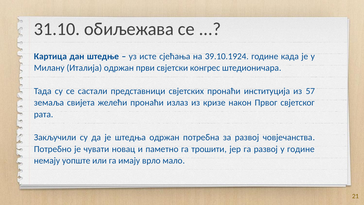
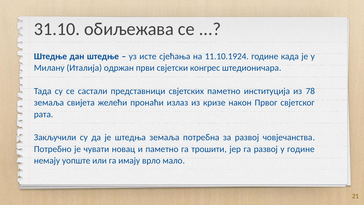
Картица: Картица -> Штедње (50, 56)
39.10.1924: 39.10.1924 -> 11.10.1924 (227, 56)
свјетских пронаћи: пронаћи -> паметно (224, 91)
57: 57 -> 78 (310, 91)
штедња oдржан: oдржан -> земаља (164, 137)
